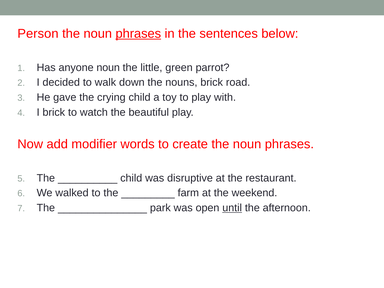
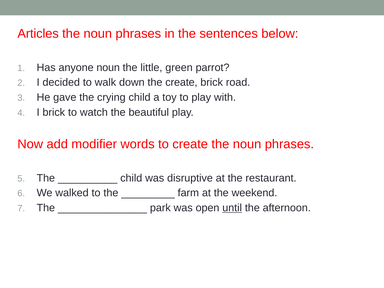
Person: Person -> Articles (38, 34)
phrases underline: present -> none (138, 34)
the nouns: nouns -> create (181, 82)
